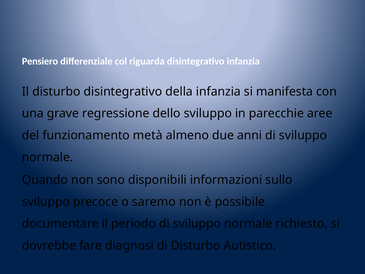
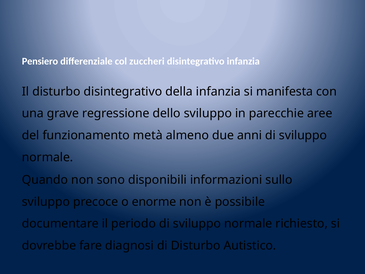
riguarda: riguarda -> zuccheri (147, 61)
saremo: saremo -> enorme (154, 202)
